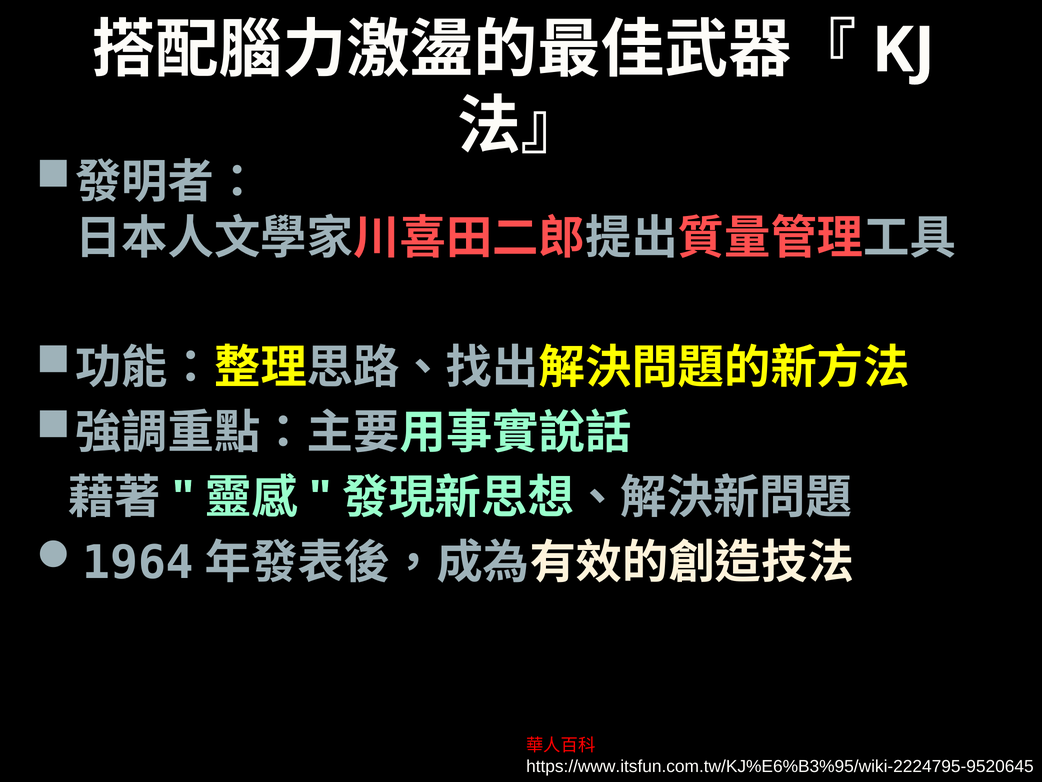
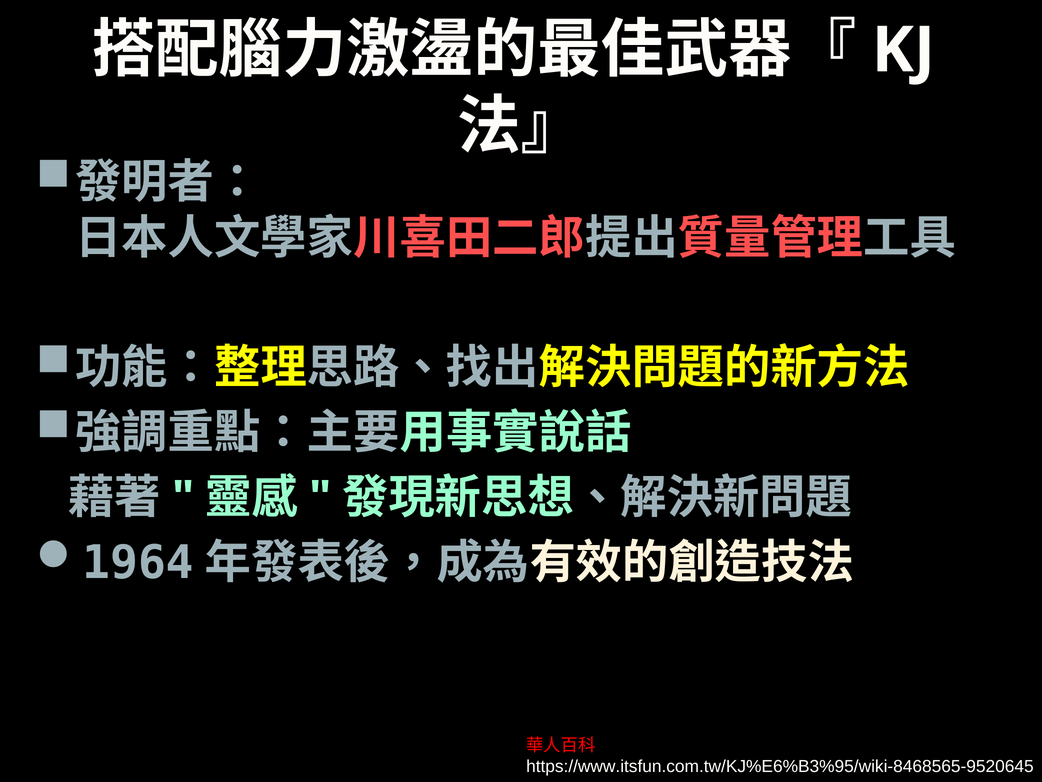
https://www.itsfun.com.tw/KJ%E6%B3%95/wiki-2224795-9520645: https://www.itsfun.com.tw/KJ%E6%B3%95/wiki-2224795-9520645 -> https://www.itsfun.com.tw/KJ%E6%B3%95/wiki-8468565-9520645 (780, 766)
